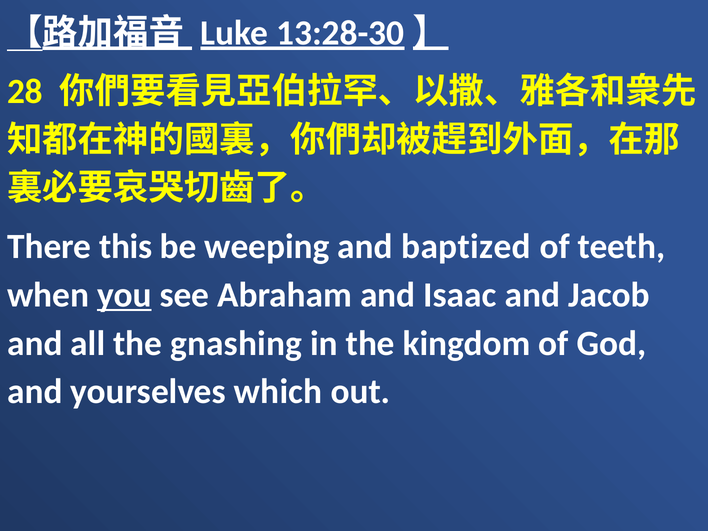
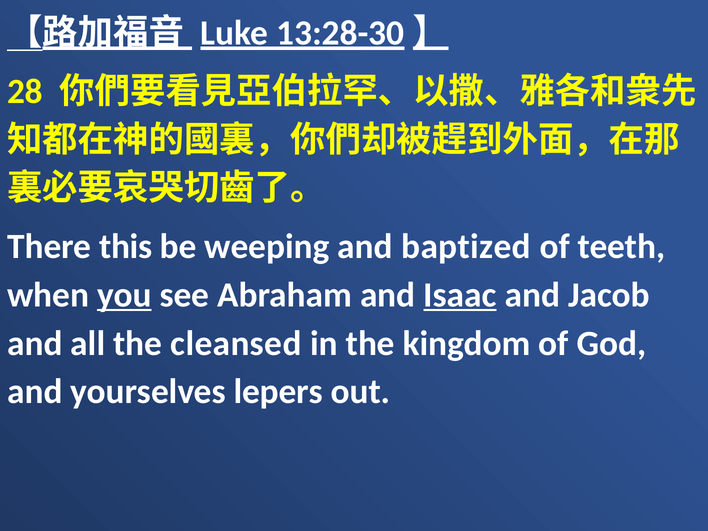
Isaac underline: none -> present (460, 295)
gnashing: gnashing -> cleansed (236, 343)
which: which -> lepers (278, 392)
